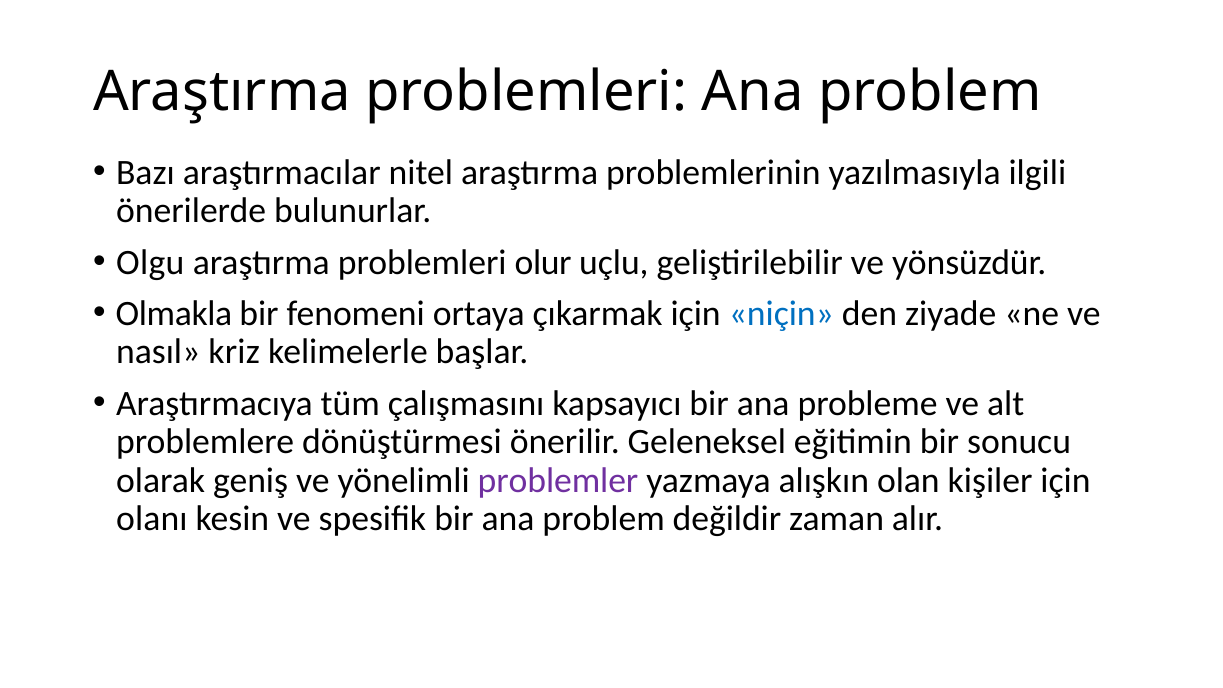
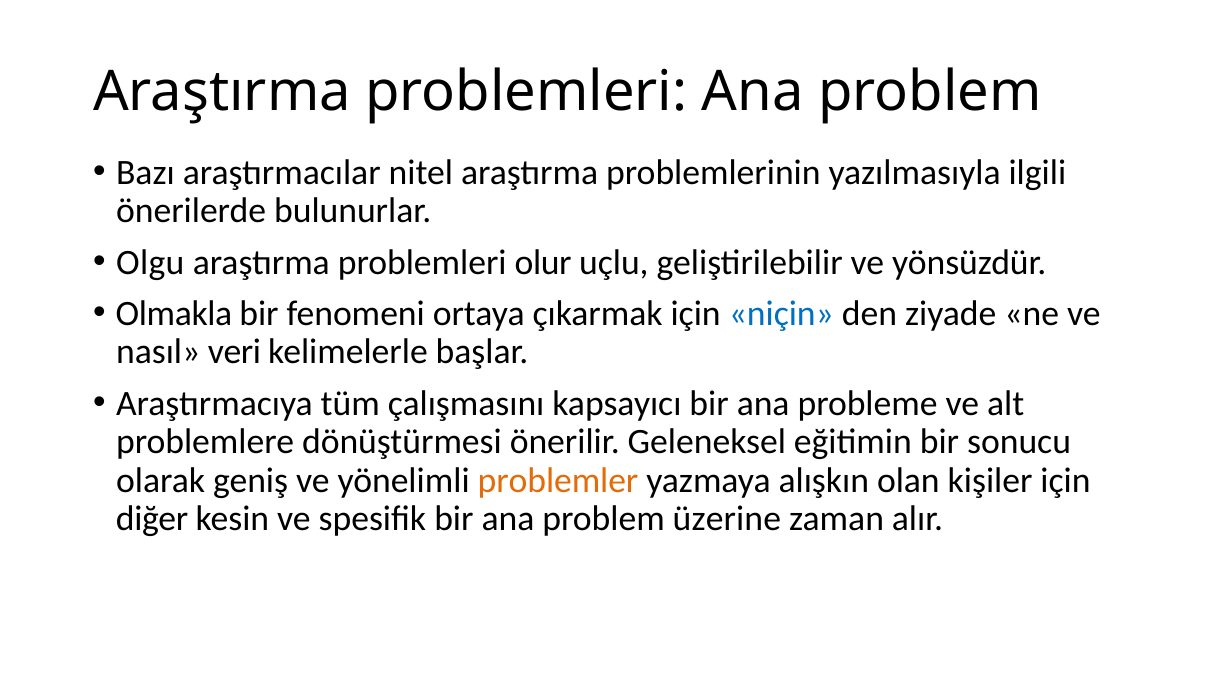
kriz: kriz -> veri (234, 352)
problemler colour: purple -> orange (558, 480)
olanı: olanı -> diğer (152, 519)
değildir: değildir -> üzerine (727, 519)
